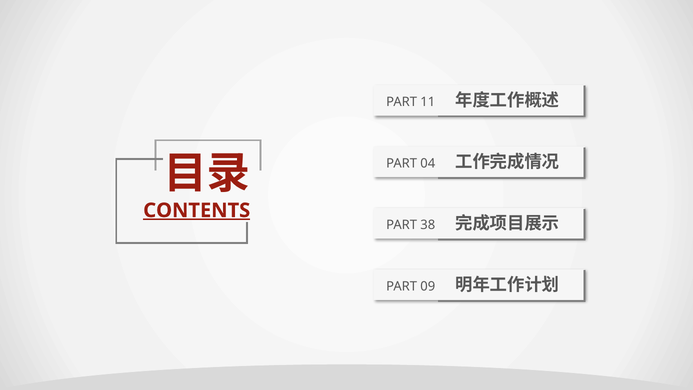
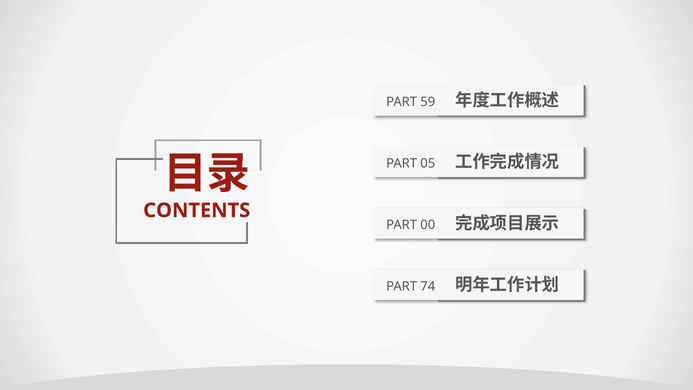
11: 11 -> 59 (428, 102)
04: 04 -> 05 (428, 163)
CONTENTS underline: present -> none (197, 210)
38: 38 -> 00 (428, 225)
09: 09 -> 74 (428, 286)
